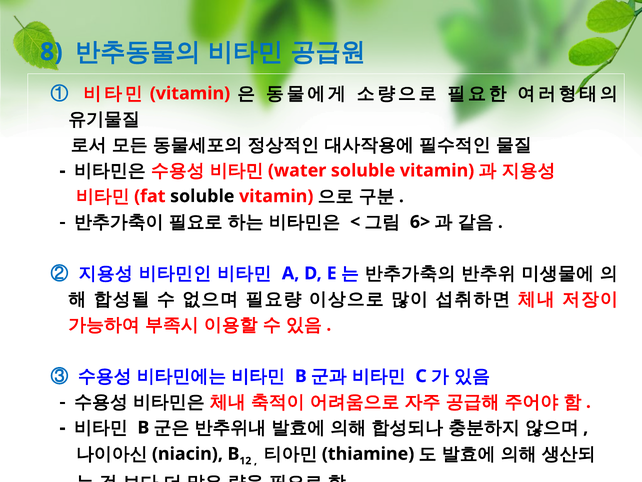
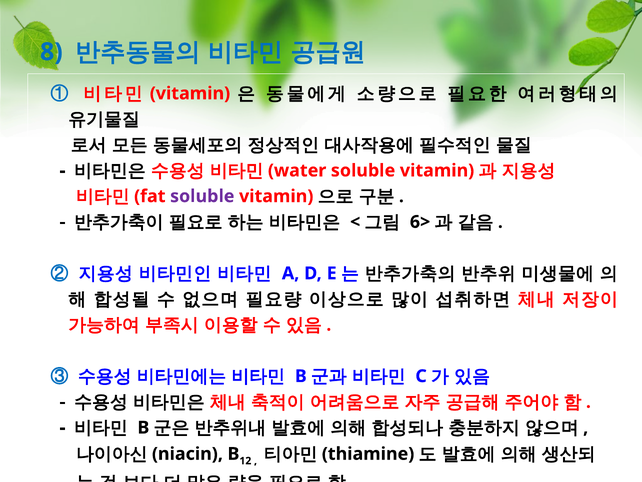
soluble colour: black -> purple (202, 196)
